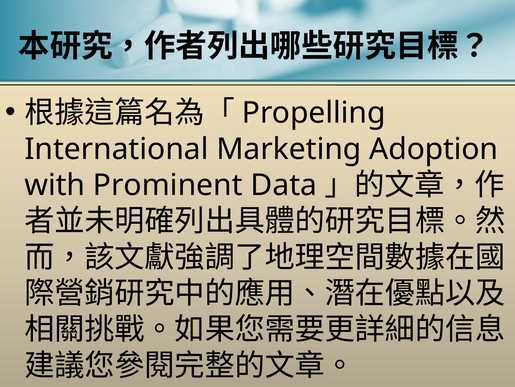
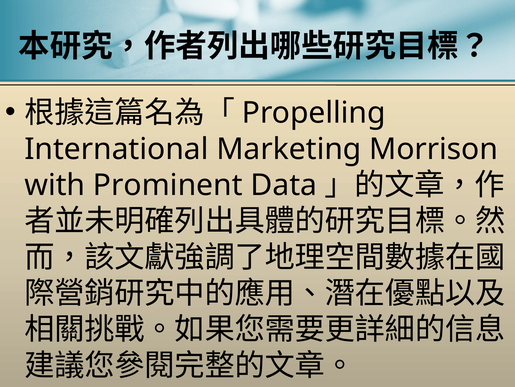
Adoption: Adoption -> Morrison (434, 149)
